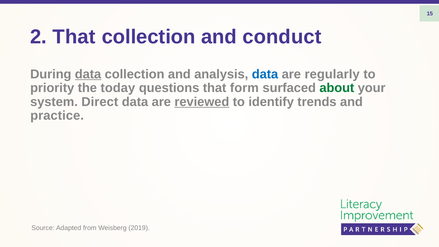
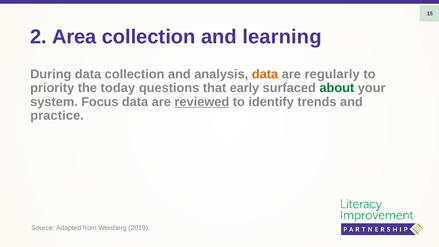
2 That: That -> Area (74, 37)
conduct: conduct -> learning (282, 37)
data underline: present -> none (88, 74)
data colour: blue -> orange (265, 74)
form: form -> early (244, 88)
Direct: Direct -> Focus (100, 102)
